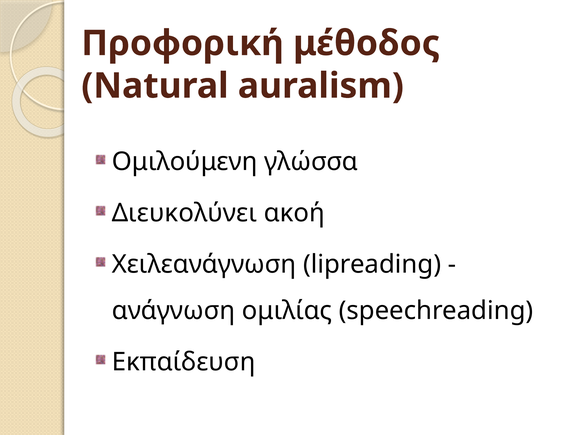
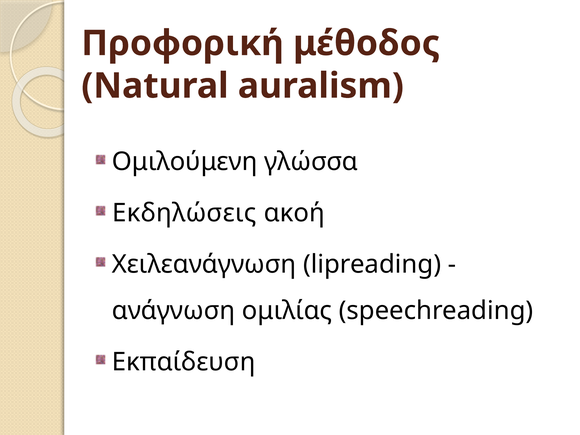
Διευκολύνει: Διευκολύνει -> Εκδηλώσεις (184, 213)
